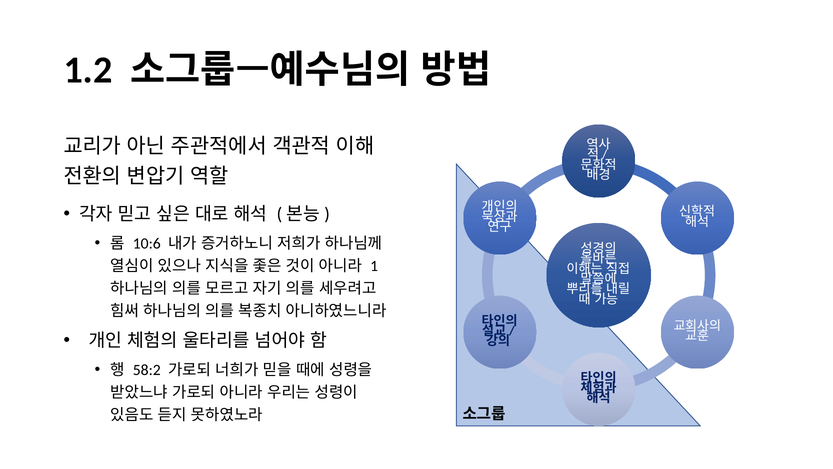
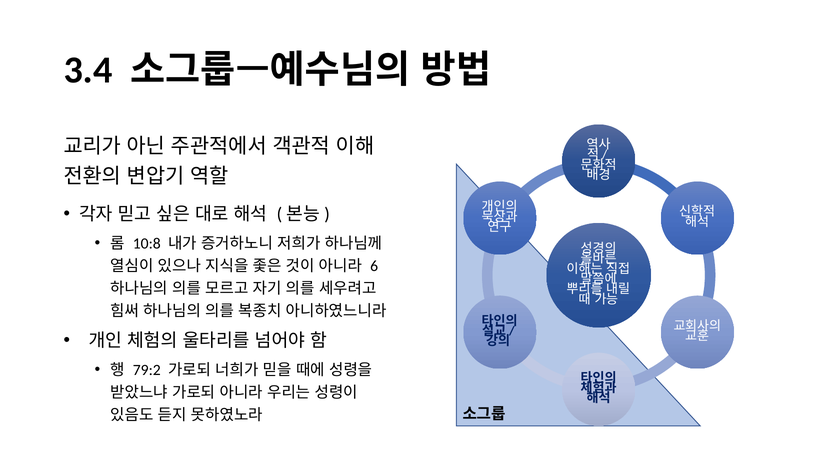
1.2: 1.2 -> 3.4 (88, 70)
10:6: 10:6 -> 10:8 (147, 243)
1: 1 -> 6 (374, 266)
58:2: 58:2 -> 79:2 (147, 370)
